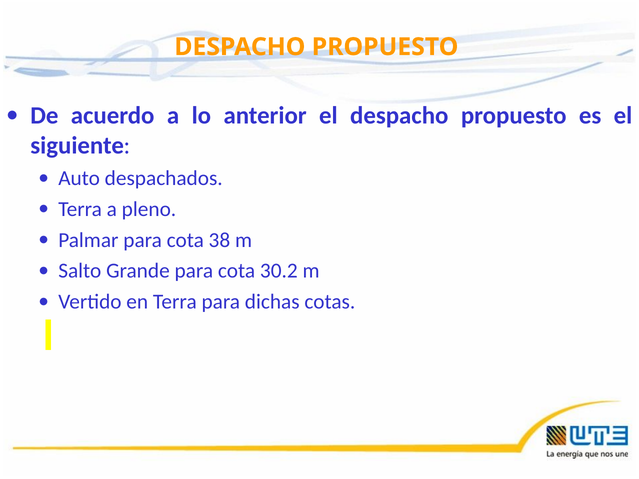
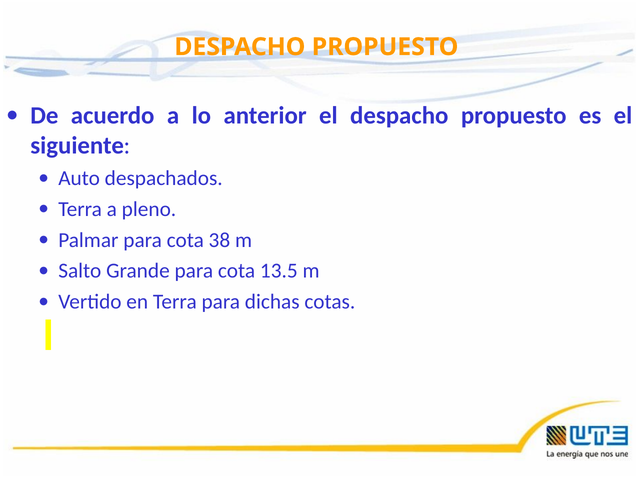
30.2: 30.2 -> 13.5 (279, 271)
